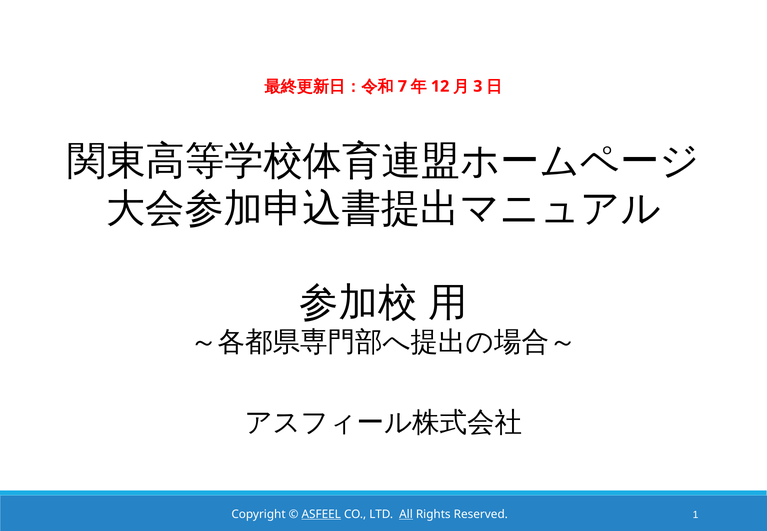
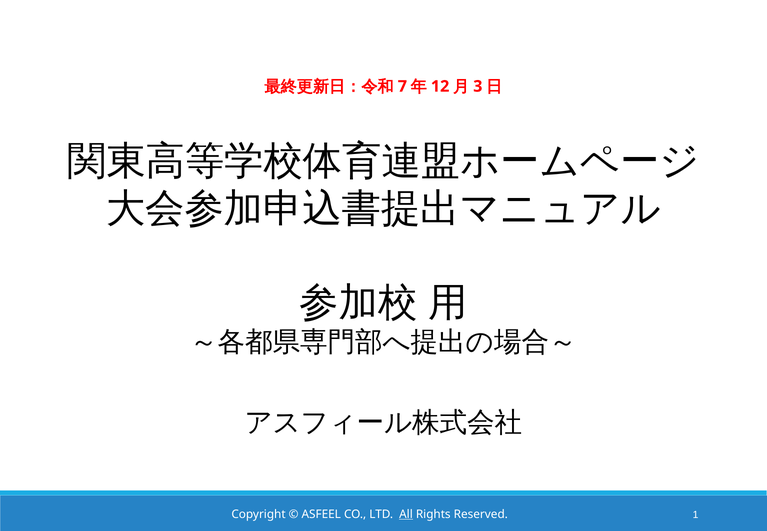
ASFEEL underline: present -> none (321, 514)
